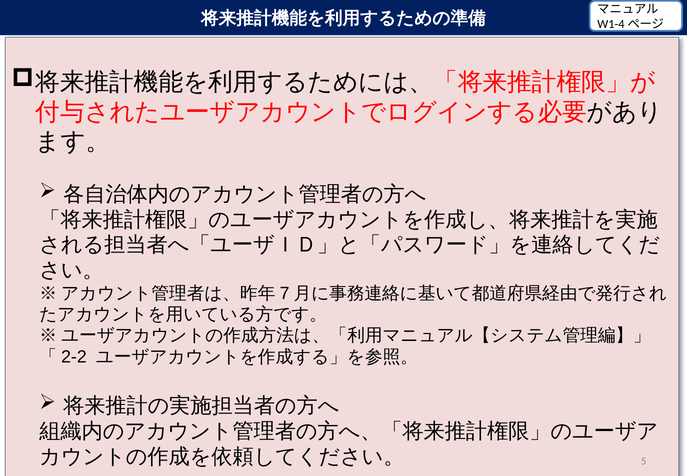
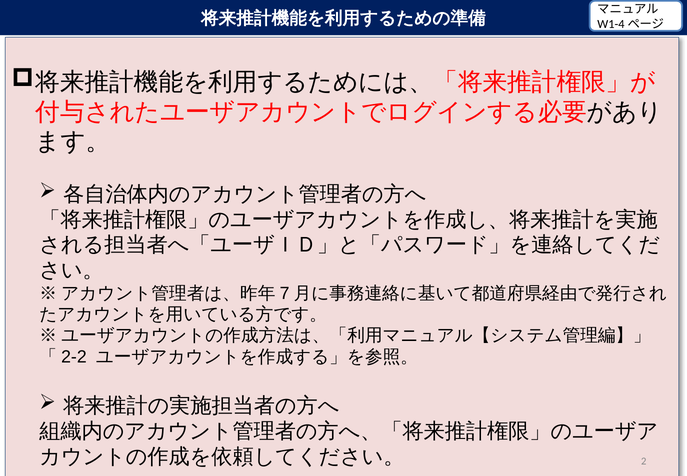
5: 5 -> 2 (644, 461)
